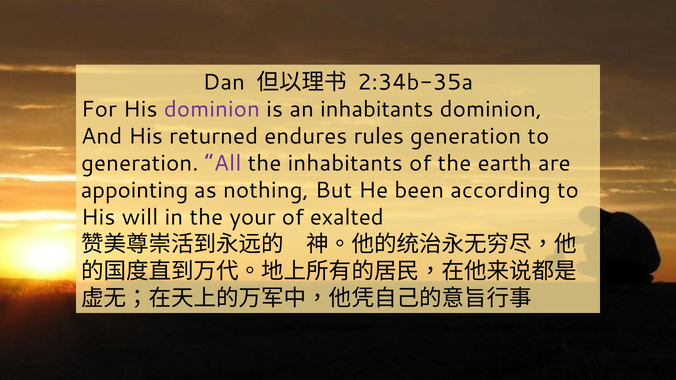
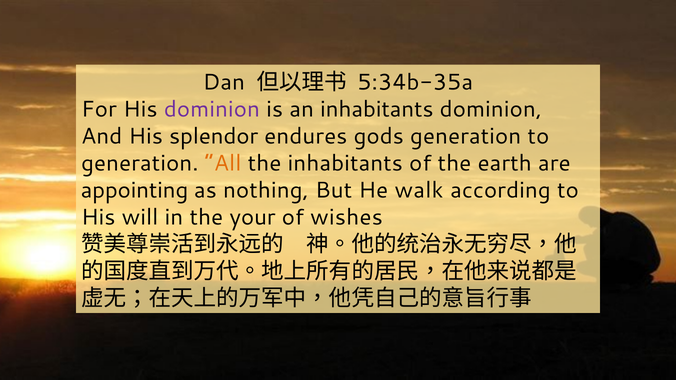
2:34b-35a: 2:34b-35a -> 5:34b-35a (415, 82)
returned: returned -> splendor (214, 136)
rules: rules -> gods (379, 136)
All colour: purple -> orange (223, 163)
been: been -> walk (419, 190)
exalted: exalted -> wishes (347, 218)
